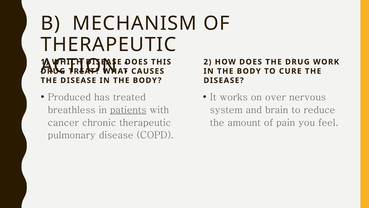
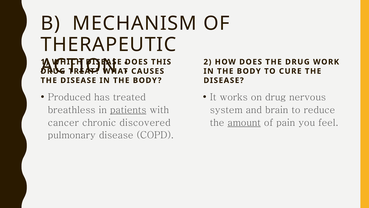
on over: over -> drug (276, 97)
chronic therapeutic: therapeutic -> discovered (145, 122)
amount underline: none -> present (244, 122)
